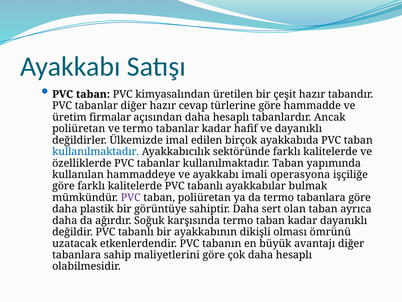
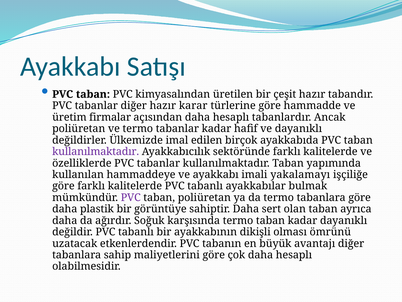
cevap: cevap -> karar (193, 106)
kullanılmaktadır colour: blue -> purple (96, 151)
operasyona: operasyona -> yakalamayı (300, 174)
